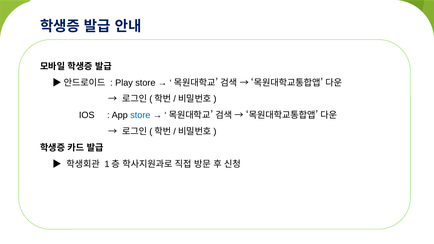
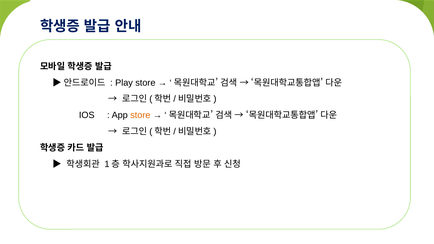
store colour: blue -> orange (140, 115)
